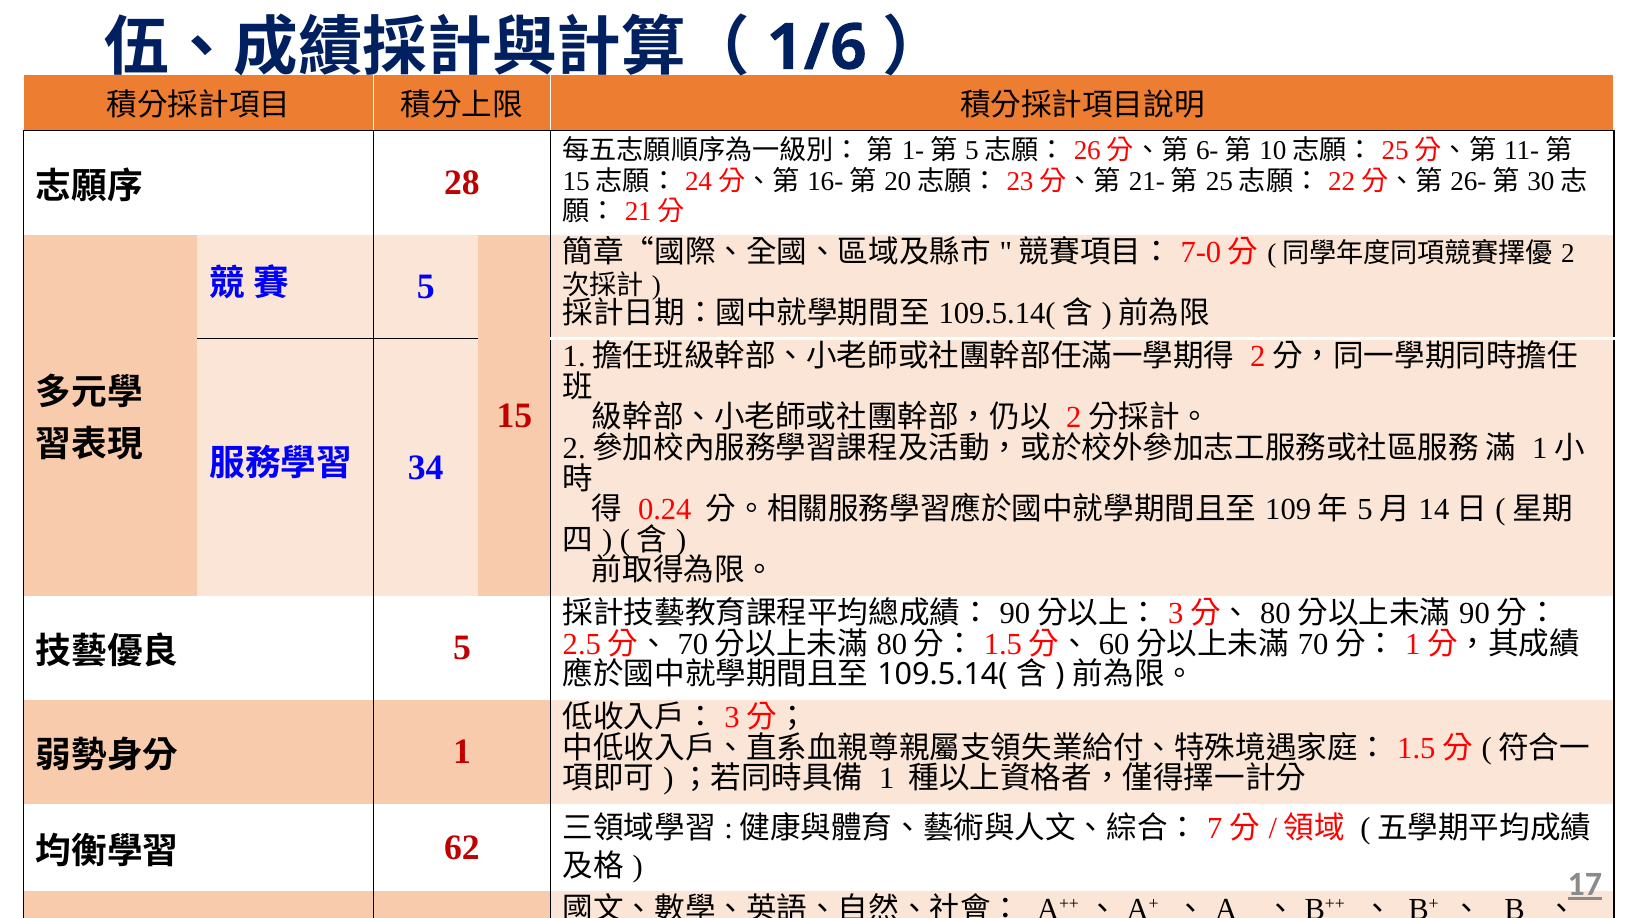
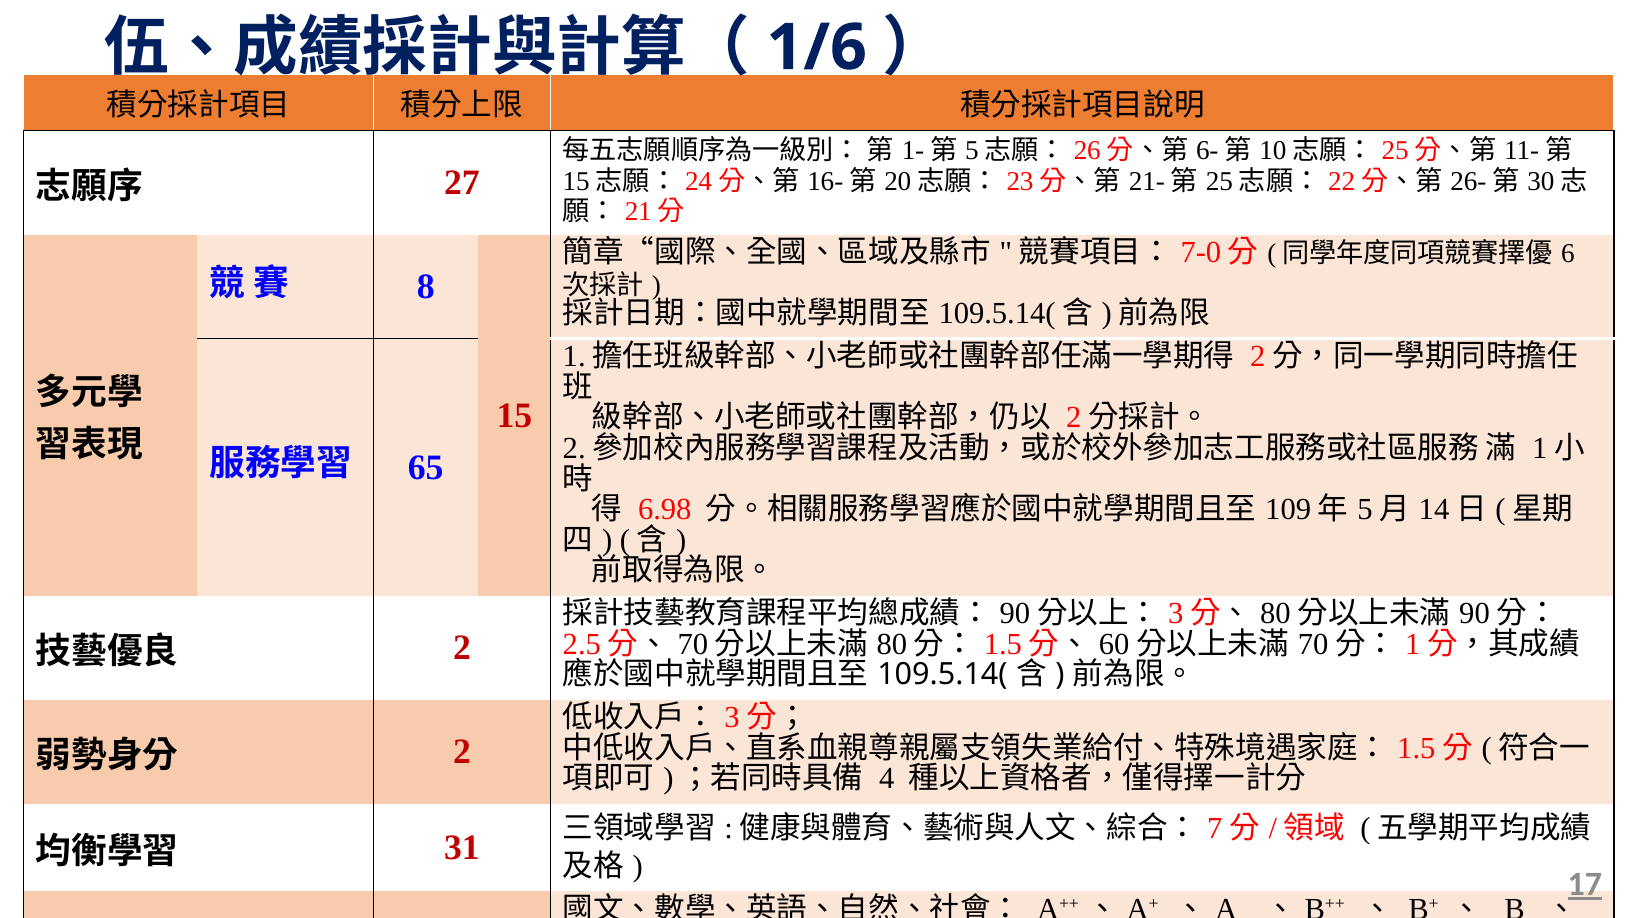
28: 28 -> 27 (462, 183)
2: 2 -> 6 (1568, 253)
5: 5 -> 8 (426, 287)
34: 34 -> 65 (426, 467)
0.24: 0.24 -> 6.98 (665, 509)
5: 5 -> 2 (462, 648)
1: 1 -> 2 (462, 752)
1: 1 -> 4 (887, 778)
62: 62 -> 31 (462, 847)
